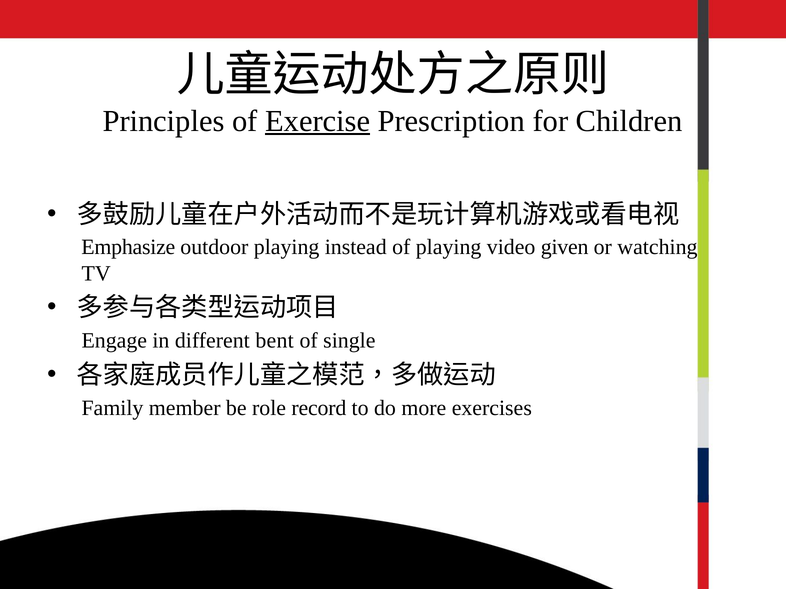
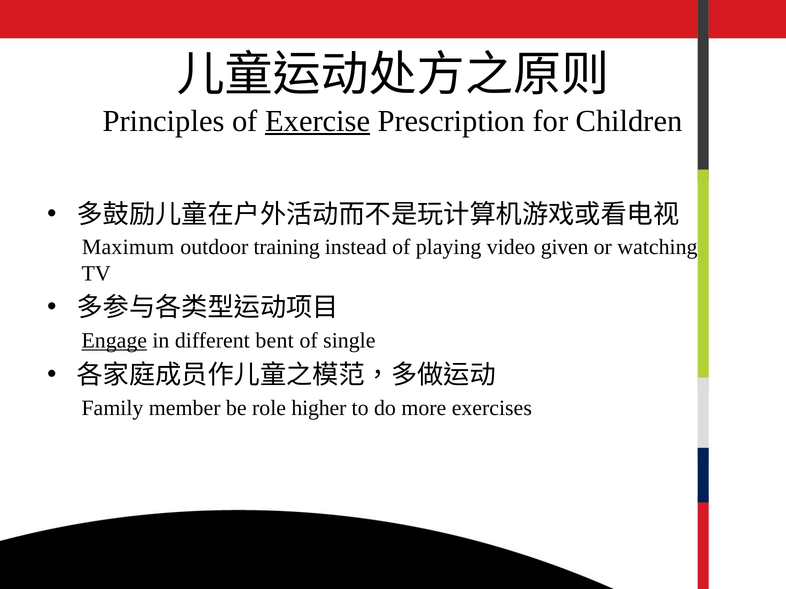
Emphasize: Emphasize -> Maximum (128, 247)
outdoor playing: playing -> training (287, 247)
Engage underline: none -> present (114, 341)
record: record -> higher (319, 408)
